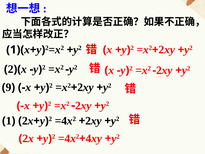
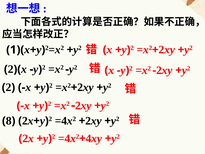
9: 9 -> 2 (8, 87)
1: 1 -> 8 (9, 121)
